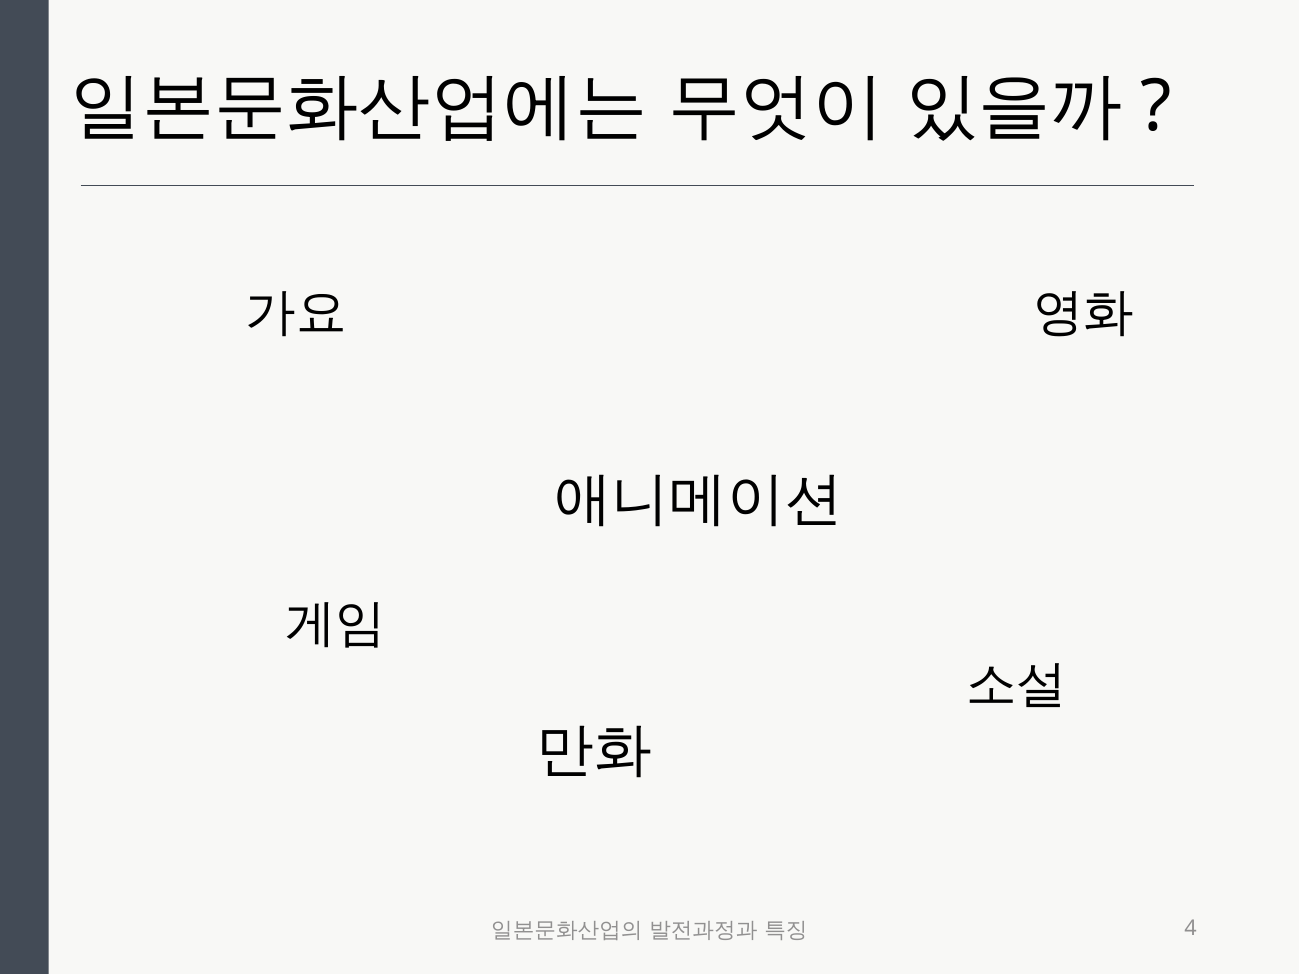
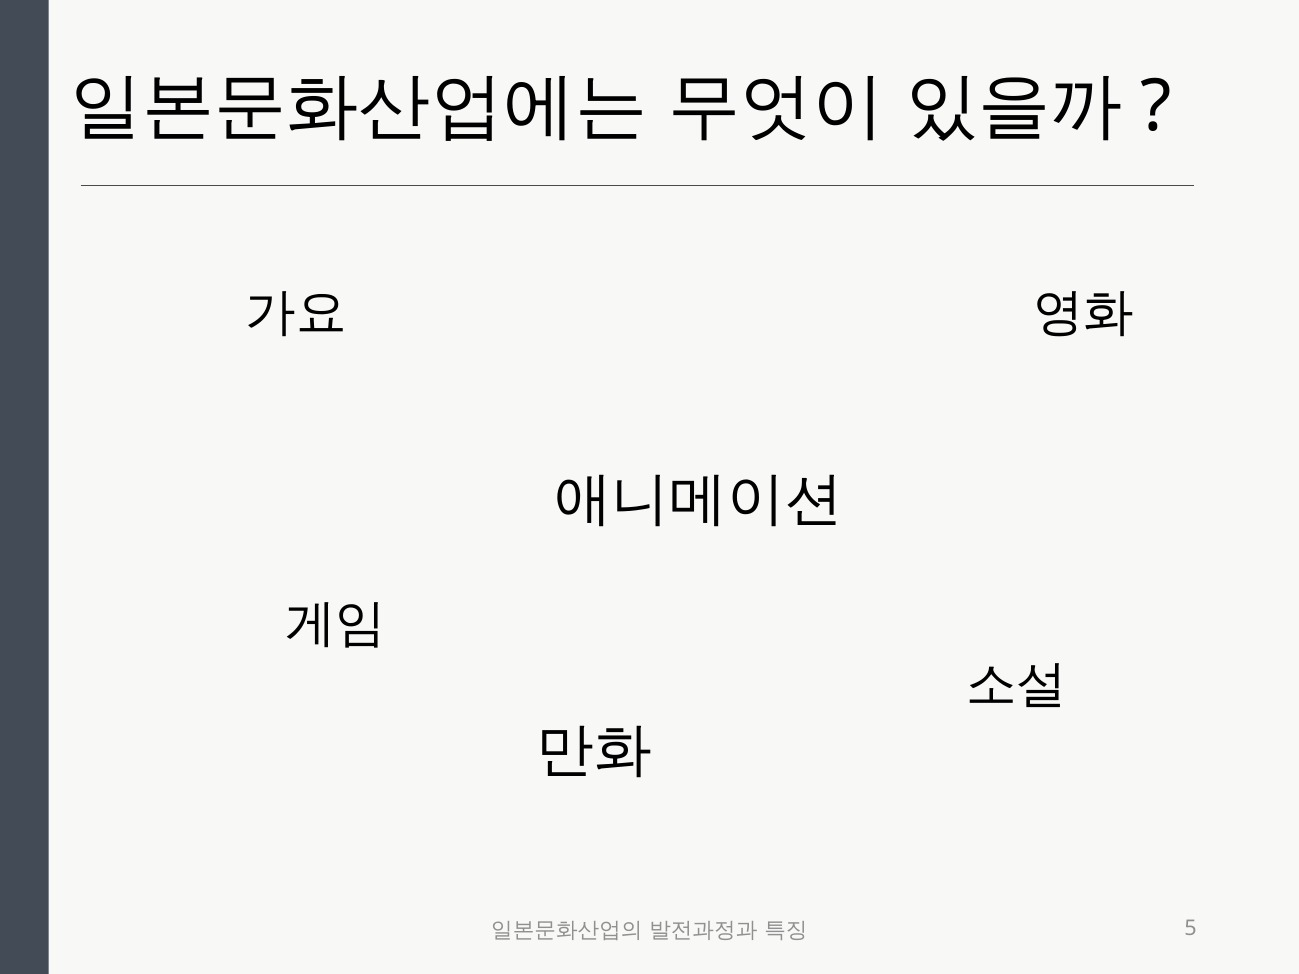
4: 4 -> 5 (1191, 929)
